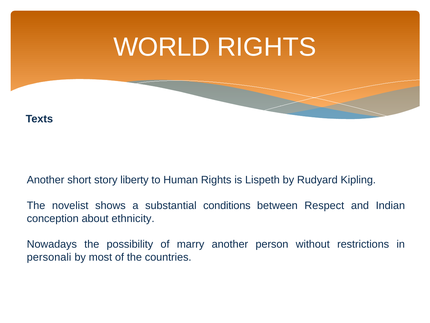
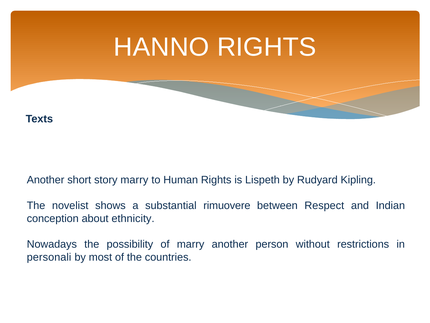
WORLD: WORLD -> HANNO (161, 47)
story liberty: liberty -> marry (134, 180)
conditions: conditions -> rimuovere (227, 205)
